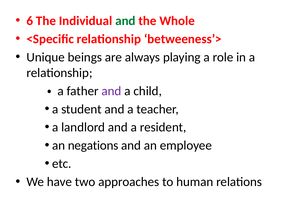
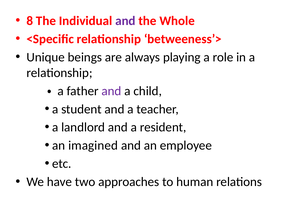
6: 6 -> 8 (30, 21)
and colour: green -> purple (125, 21)
negations: negations -> imagined (93, 145)
